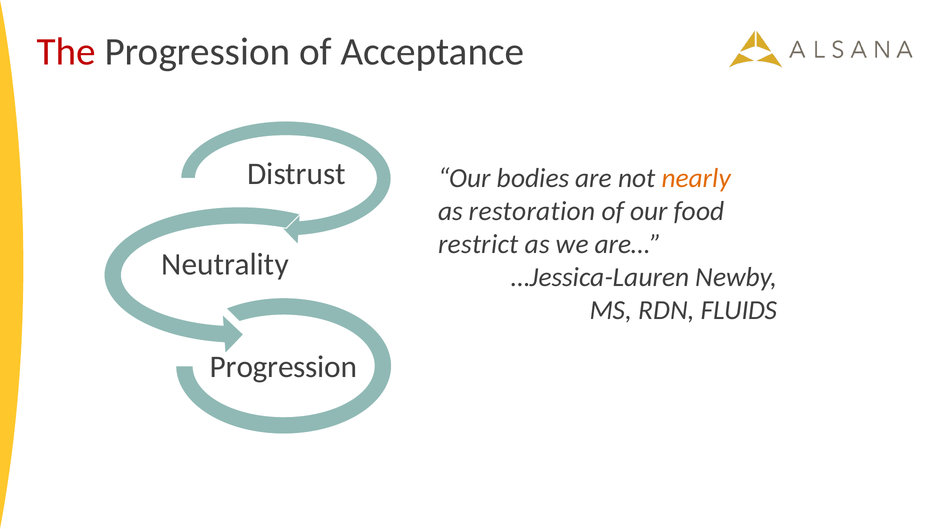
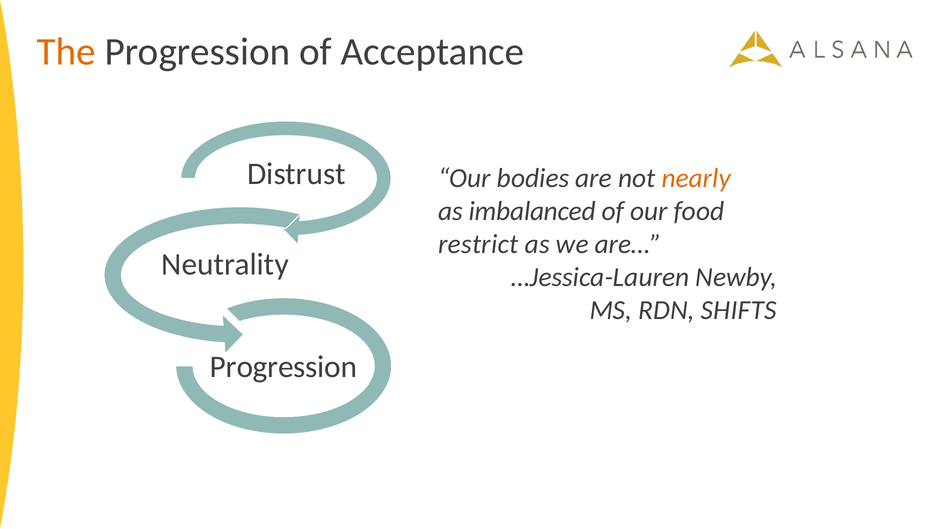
The colour: red -> orange (66, 52)
restoration: restoration -> imbalanced (532, 211)
FLUIDS: FLUIDS -> SHIFTS (739, 310)
